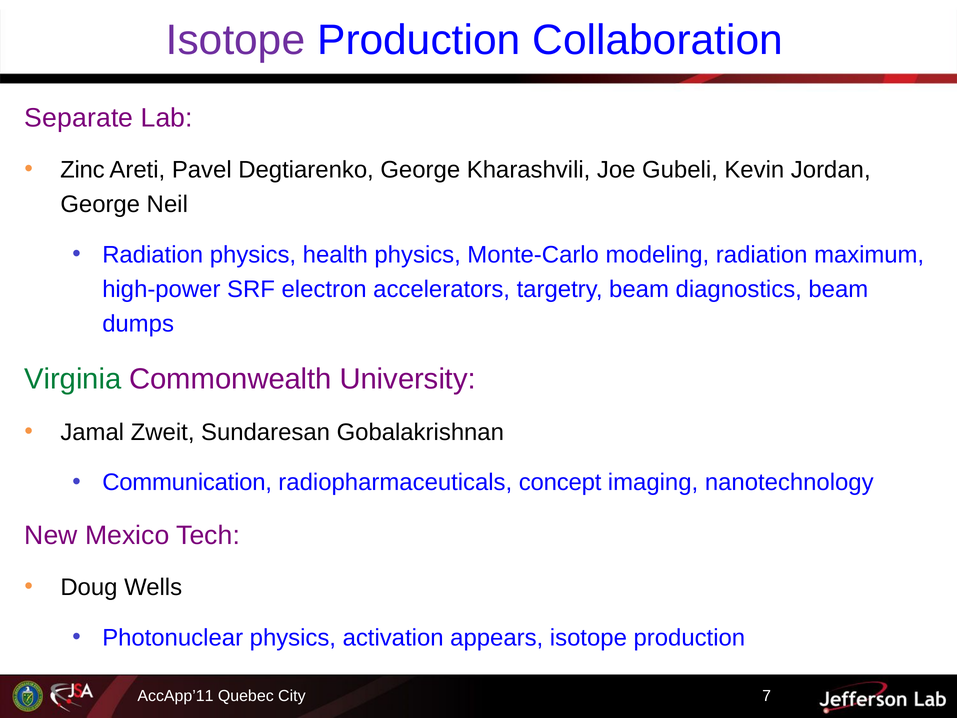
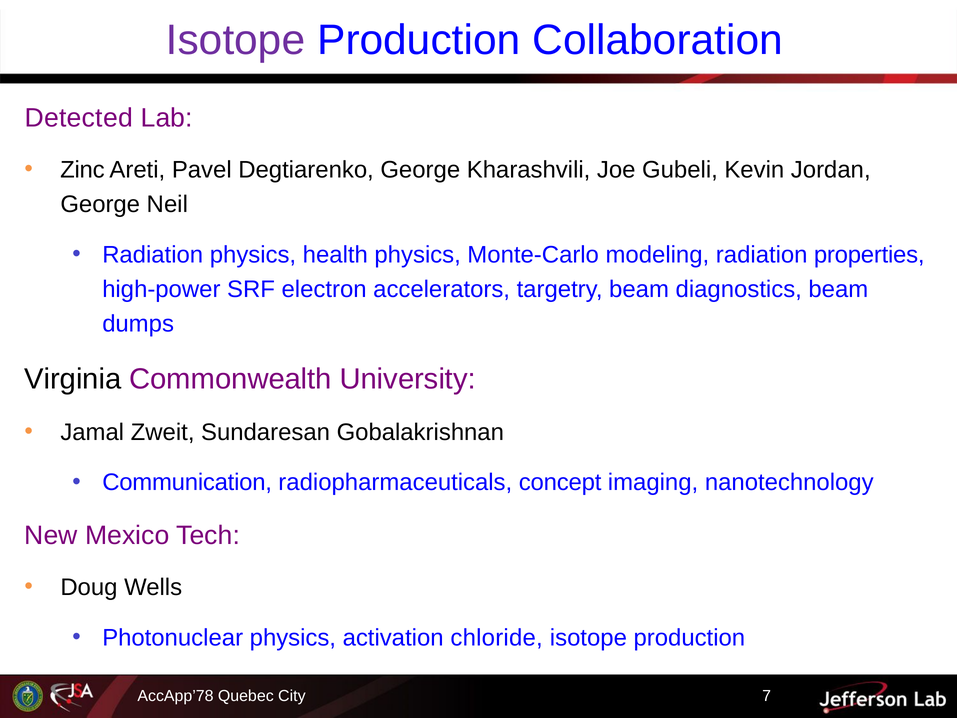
Separate: Separate -> Detected (79, 118)
maximum: maximum -> properties (869, 255)
Virginia colour: green -> black (73, 379)
appears: appears -> chloride (497, 637)
AccApp’11: AccApp’11 -> AccApp’78 (176, 696)
